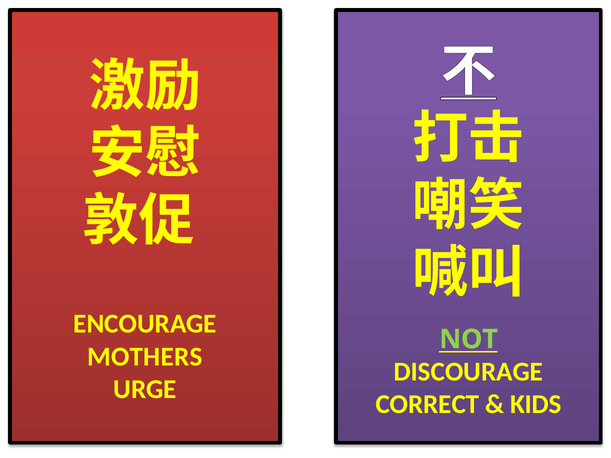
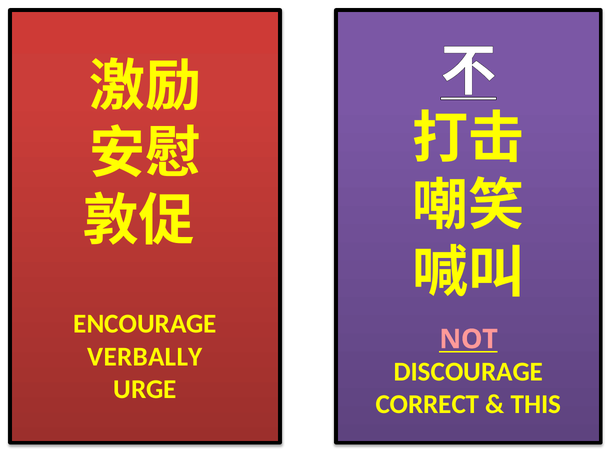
NOT colour: light green -> pink (469, 339)
MOTHERS: MOTHERS -> VERBALLY (145, 357)
KIDS: KIDS -> THIS (536, 405)
